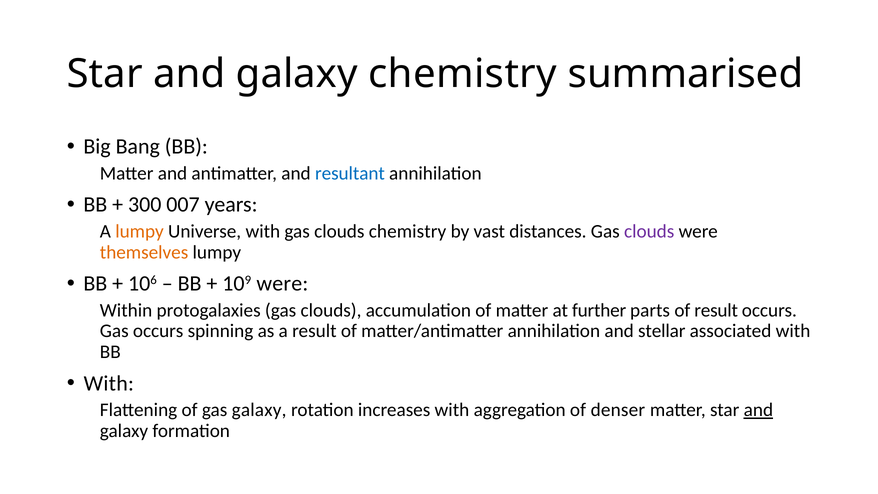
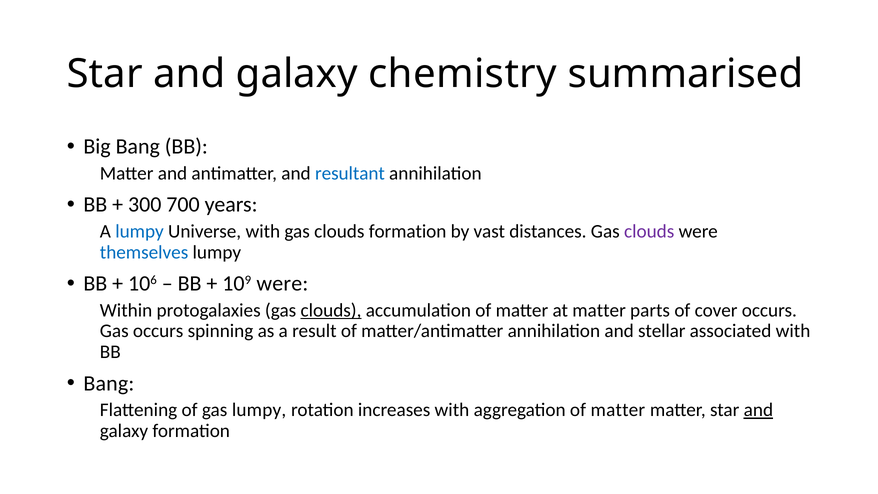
007: 007 -> 700 (183, 205)
lumpy colour: orange -> blue (140, 231)
clouds chemistry: chemistry -> formation (408, 231)
themselves colour: orange -> blue (144, 252)
clouds underline: none -> present (331, 310)
at further: further -> matter (599, 310)
of result: result -> cover (716, 310)
With: With -> Bang (109, 383)
gas galaxy: galaxy -> lumpy (259, 410)
aggregation of denser: denser -> matter (618, 410)
